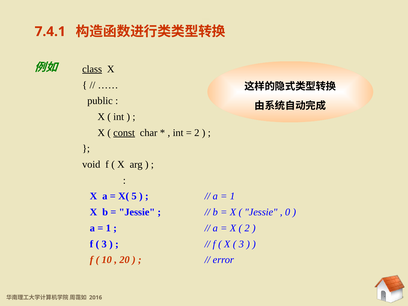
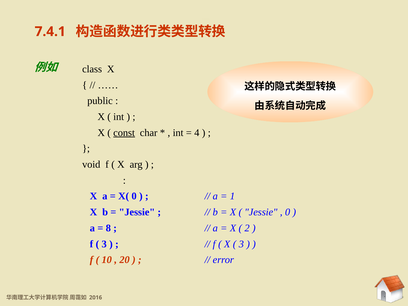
class underline: present -> none (92, 69)
2: 2 -> 4 (197, 133)
X( 5: 5 -> 0 (134, 196)
1: 1 -> 8 (108, 228)
